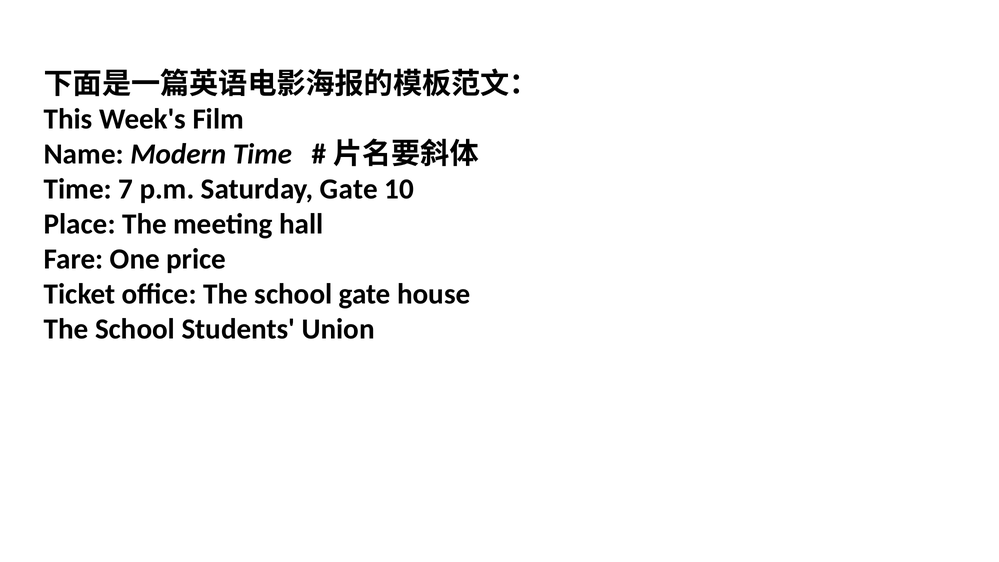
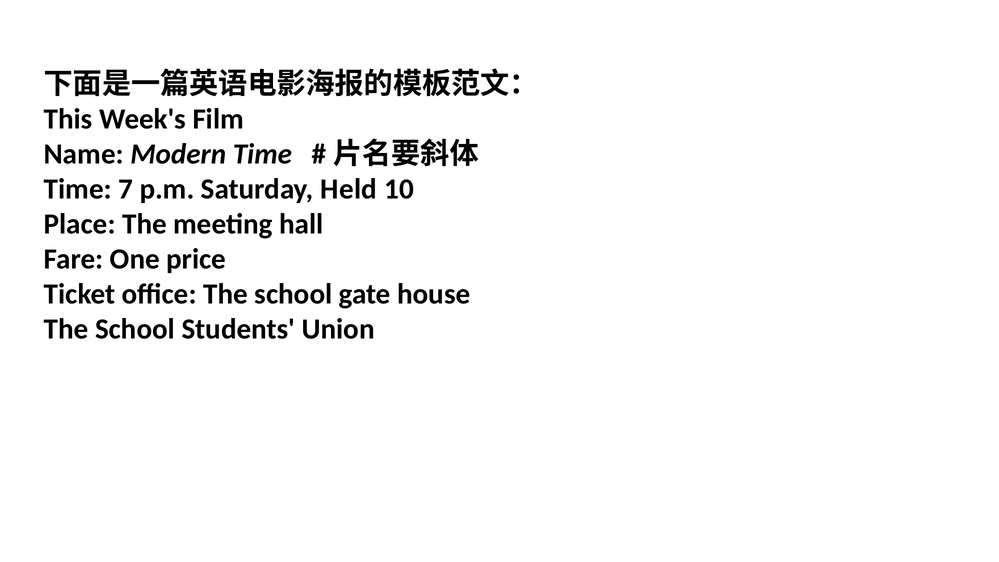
Saturday Gate: Gate -> Held (349, 189)
